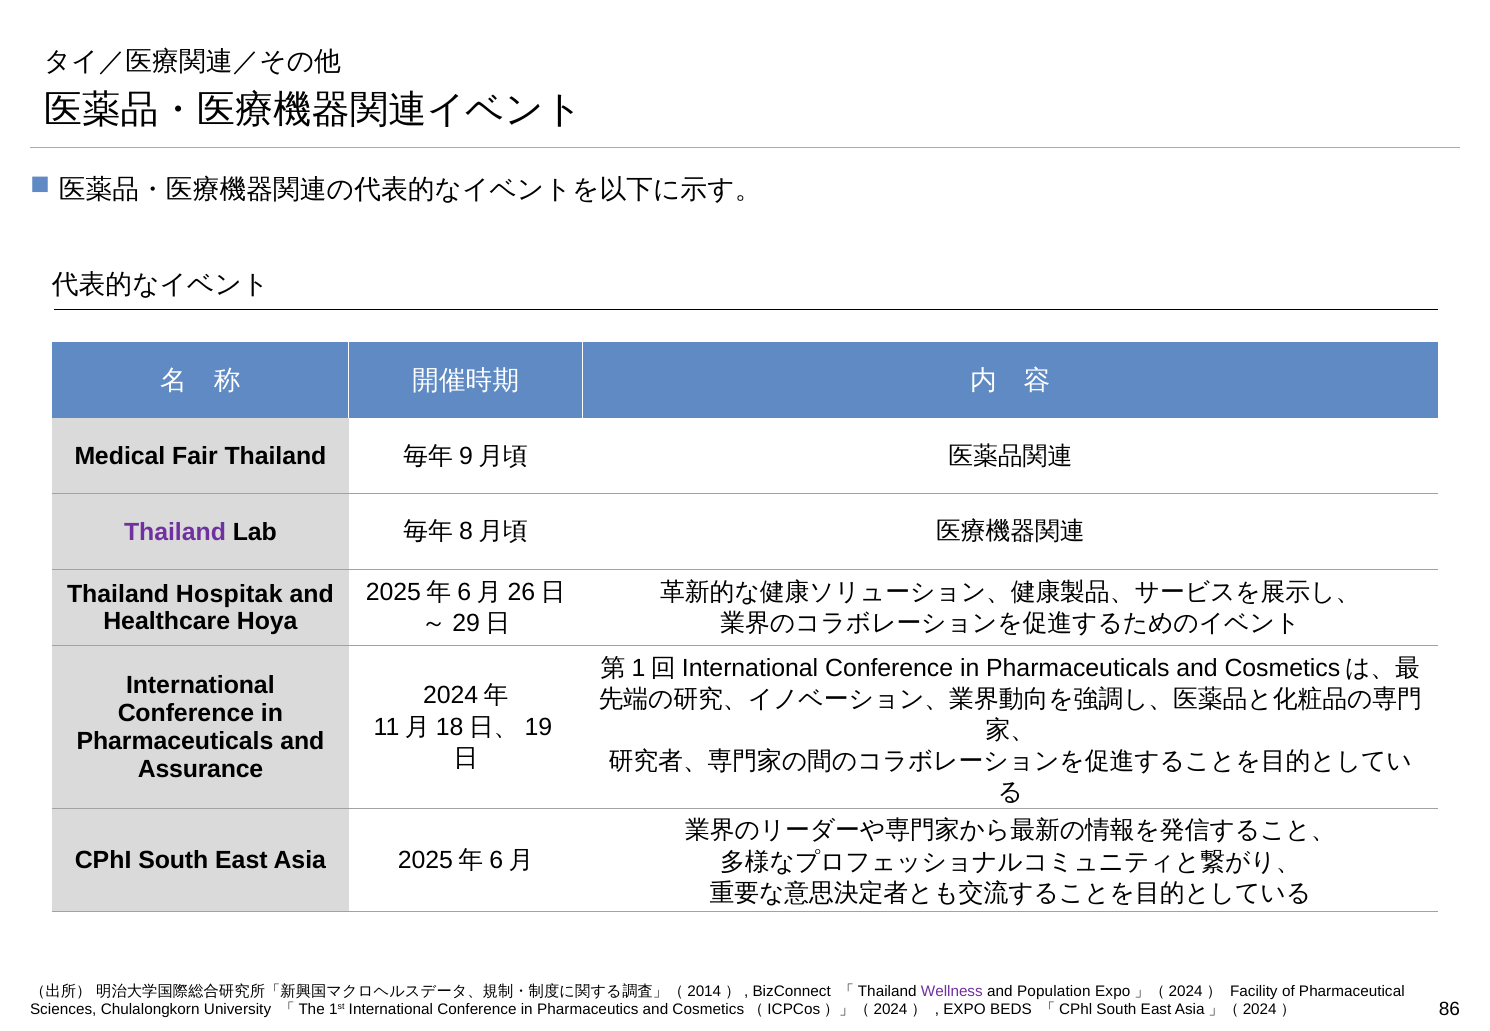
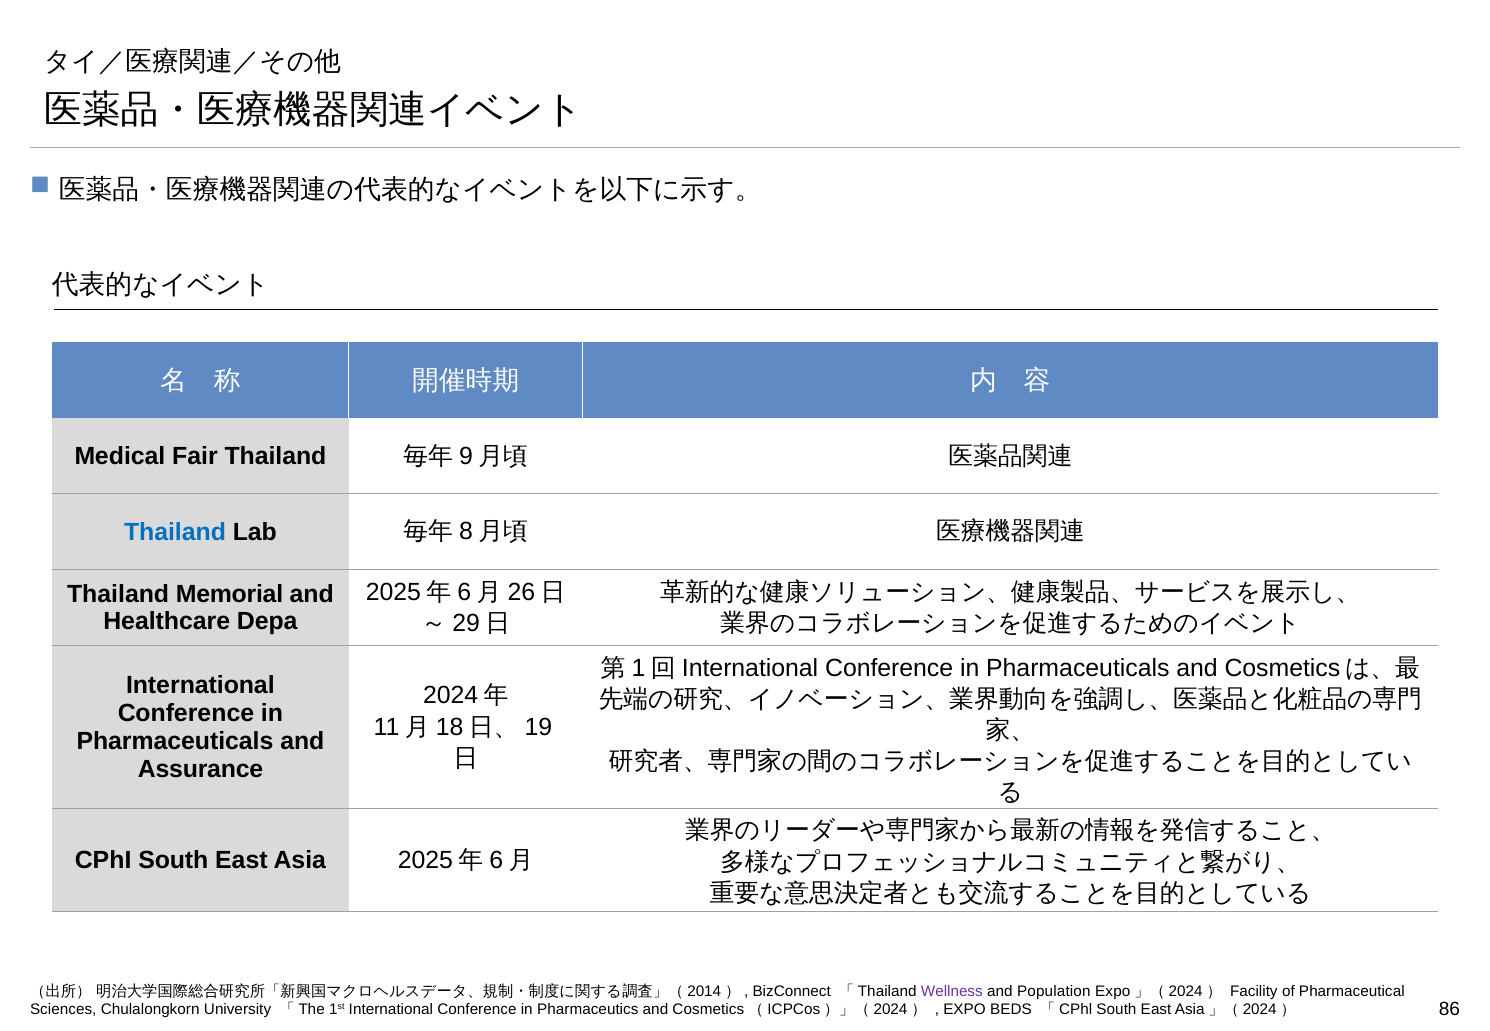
Thailand colour: purple -> blue (175, 532)
Hospitak: Hospitak -> Memorial (230, 594)
Hoya: Hoya -> Depa (267, 622)
